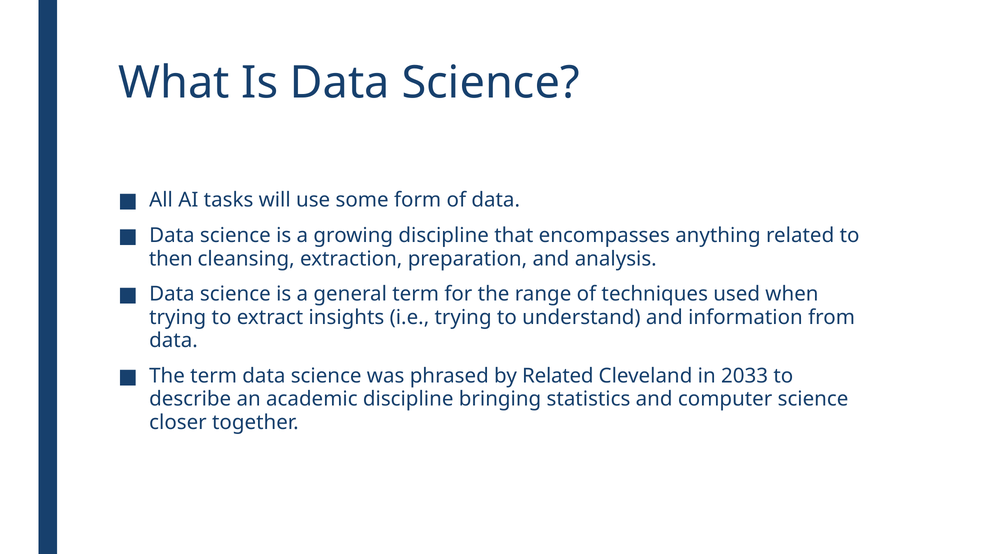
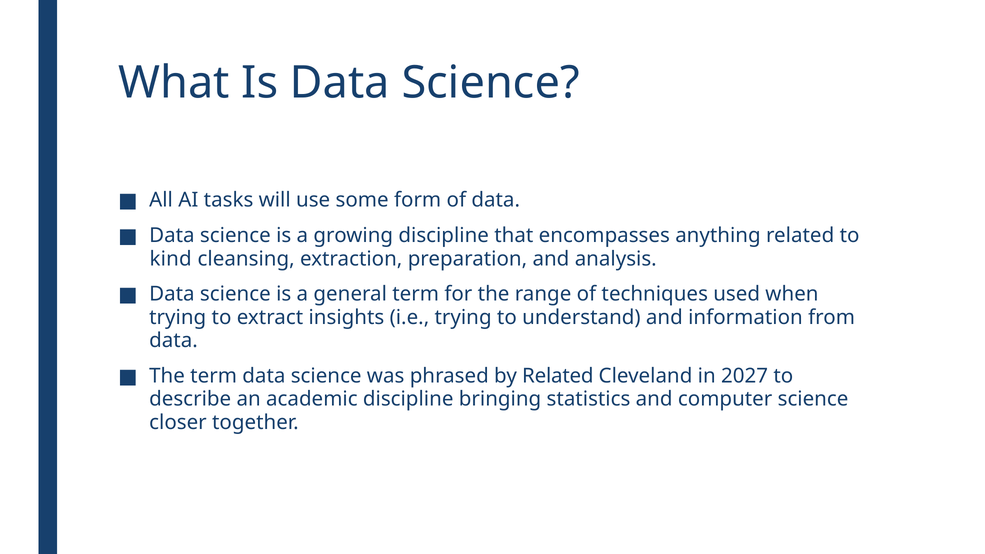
then: then -> kind (171, 259)
2033: 2033 -> 2027 (745, 376)
